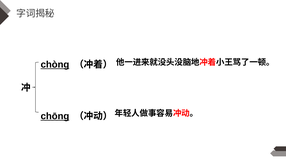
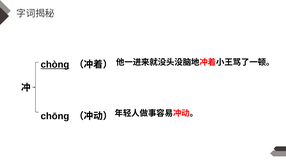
chōng underline: present -> none (55, 116)
